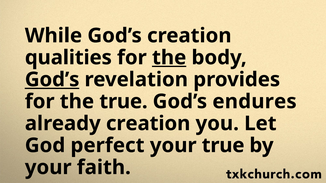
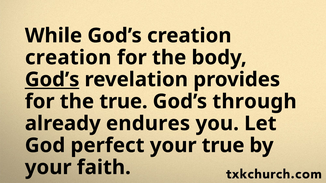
qualities: qualities -> creation (68, 58)
the underline: present -> none (169, 58)
endures: endures -> through (255, 102)
already creation: creation -> endures (148, 124)
